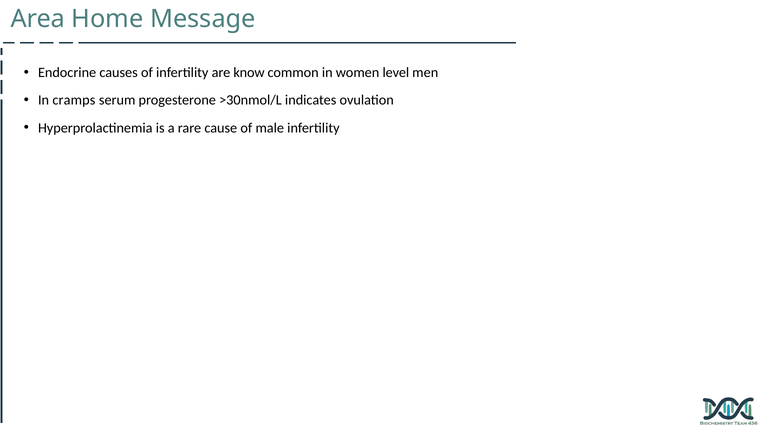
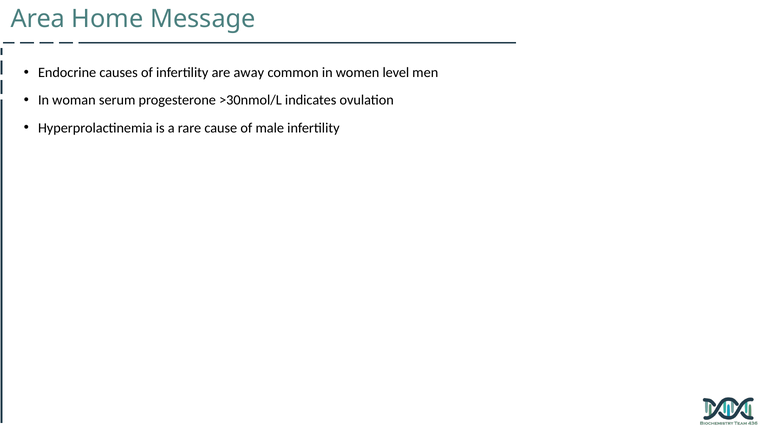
know: know -> away (249, 73)
cramps: cramps -> woman (74, 100)
